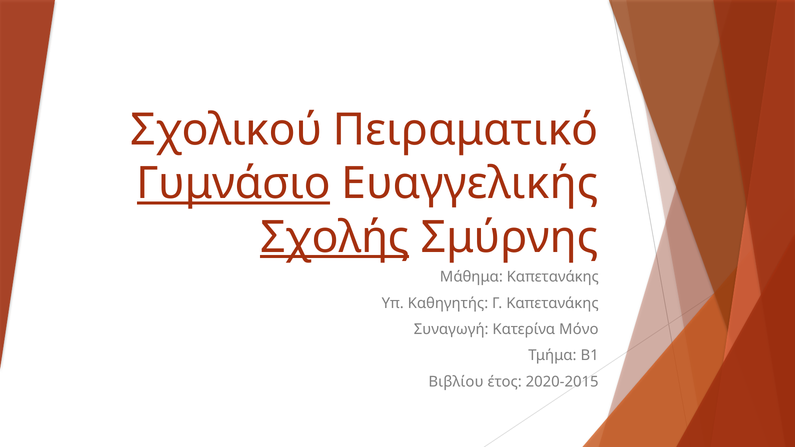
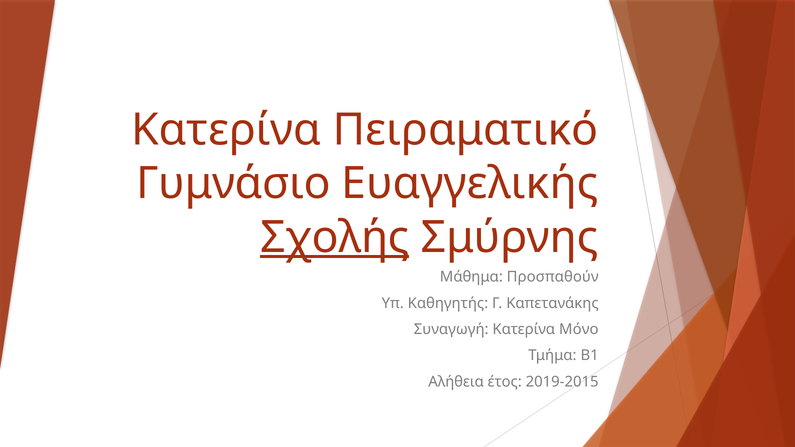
Σχολικού: Σχολικού -> Κατερίνα (226, 130)
Γυμνάσιο underline: present -> none (234, 184)
Μάθημα Καπετανάκης: Καπετανάκης -> Προσπαθούν (553, 277)
Βιβλίου: Βιβλίου -> Αλήθεια (456, 382)
2020-2015: 2020-2015 -> 2019-2015 (562, 382)
